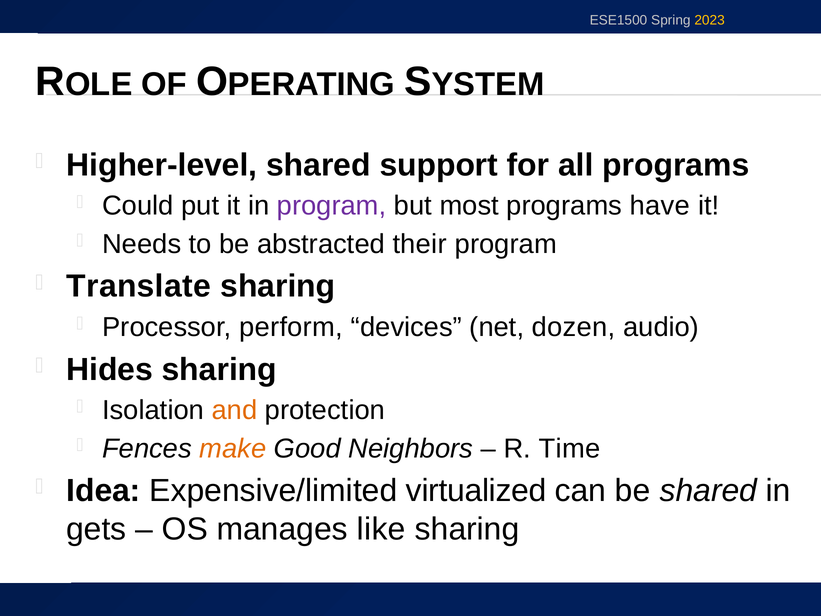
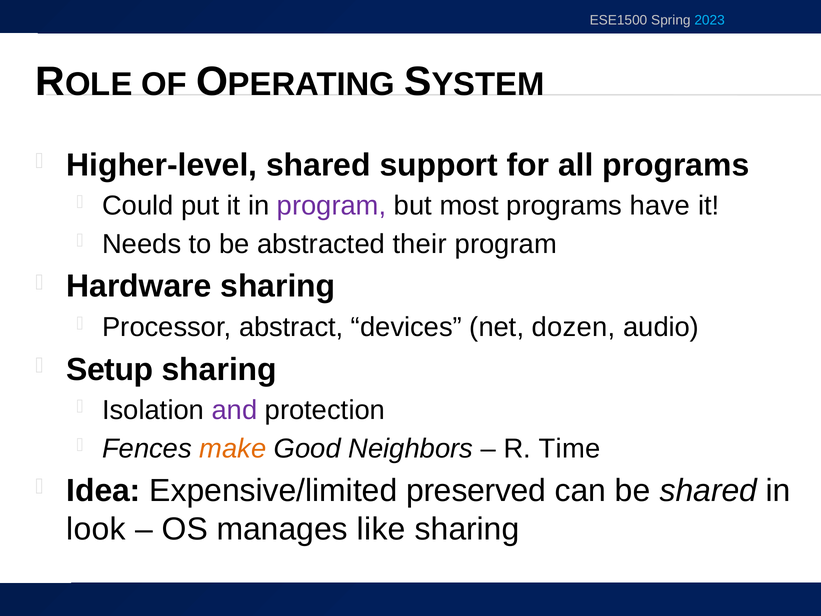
2023 colour: yellow -> light blue (710, 20)
Translate: Translate -> Hardware (139, 286)
perform: perform -> abstract (291, 327)
Hides: Hides -> Setup (110, 369)
and colour: orange -> purple (234, 410)
virtualized: virtualized -> preserved (476, 491)
gets: gets -> look (96, 529)
